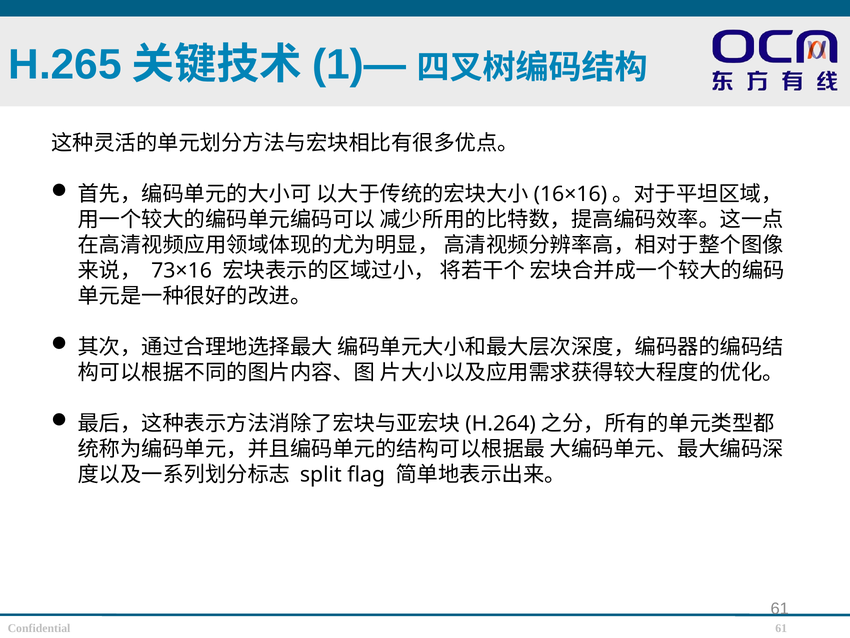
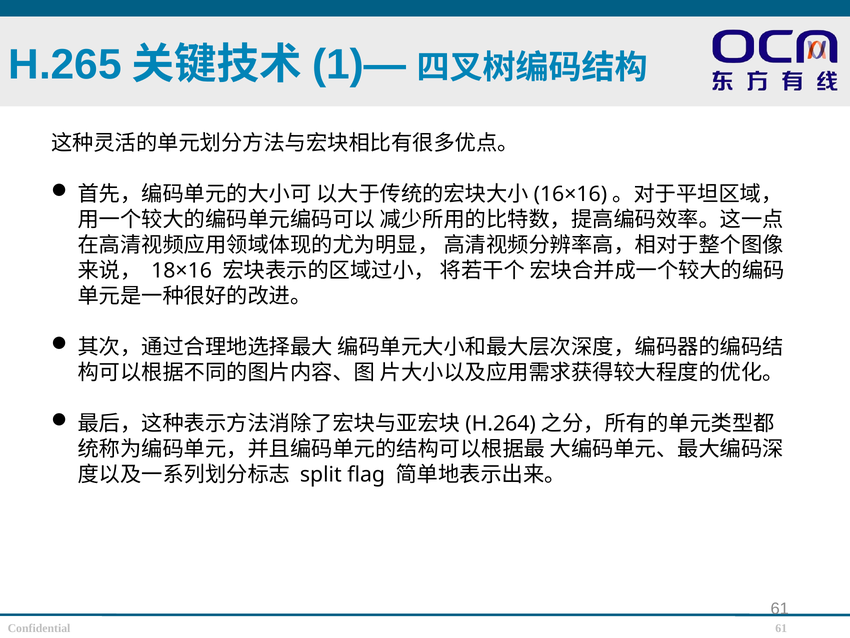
73×16: 73×16 -> 18×16 (182, 271)
